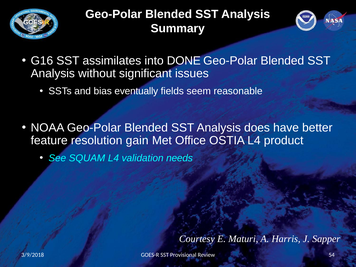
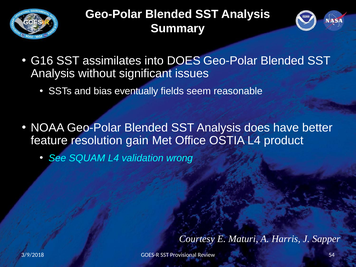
into DONE: DONE -> DOES (184, 61)
needs: needs -> wrong (180, 158)
